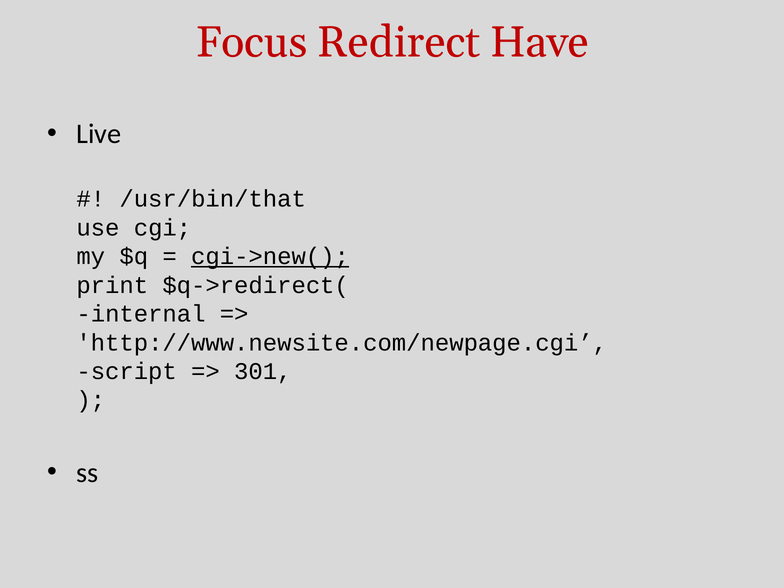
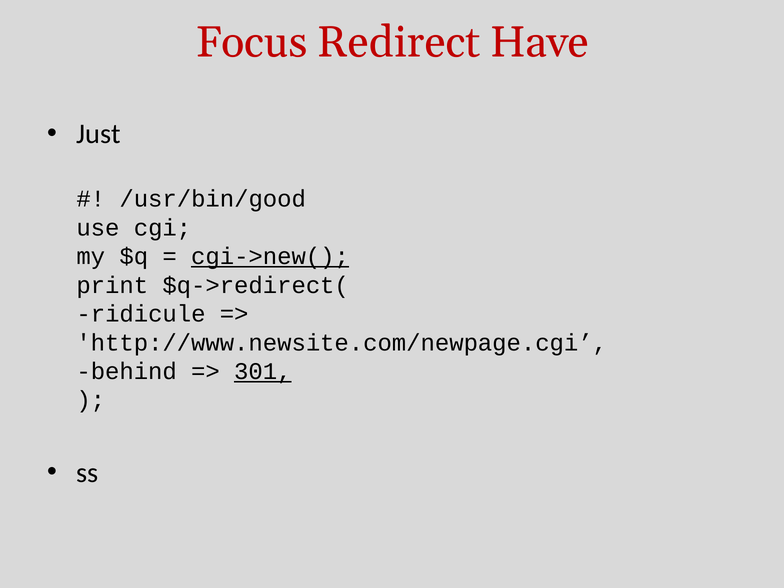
Live: Live -> Just (99, 134)
/usr/bin/that: /usr/bin/that -> /usr/bin/good (213, 199)
internal: internal -> ridicule (141, 314)
script: script -> behind (127, 371)
301 underline: none -> present (263, 371)
